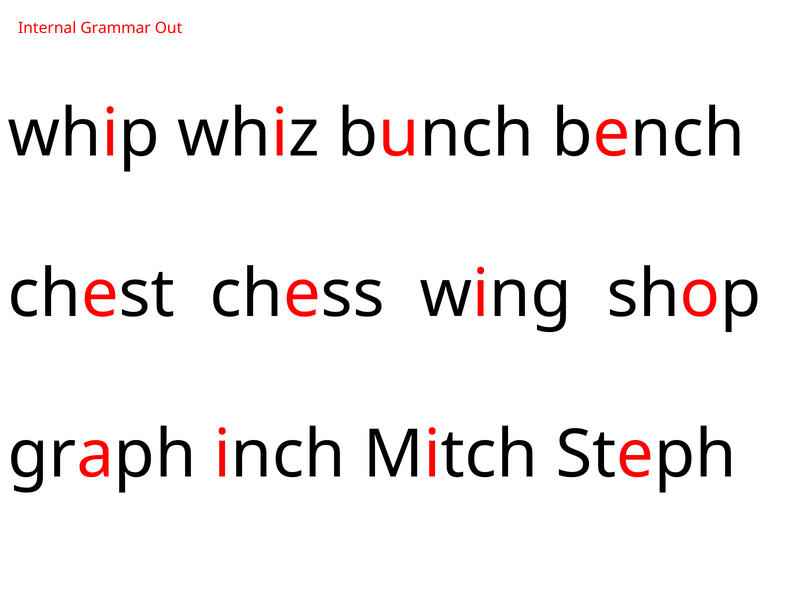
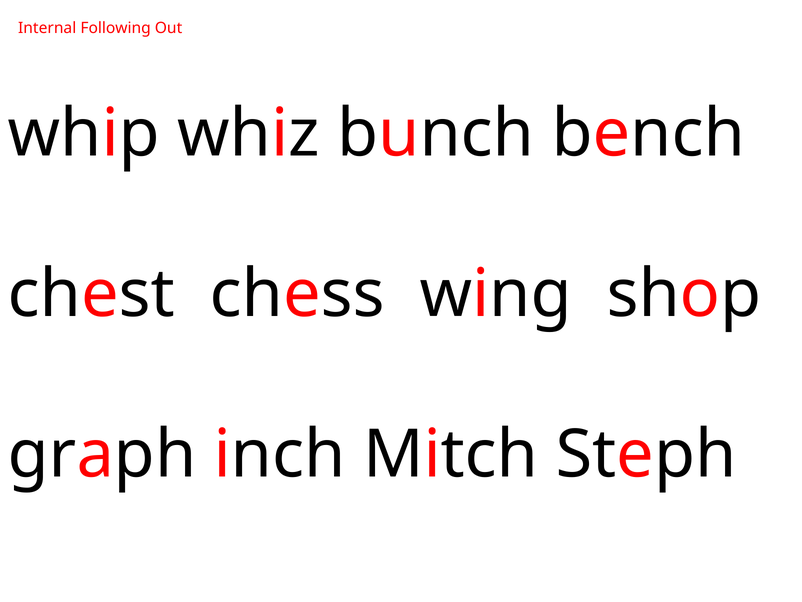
Grammar: Grammar -> Following (116, 28)
